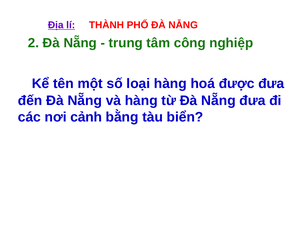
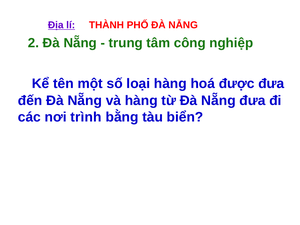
cảnh: cảnh -> trình (86, 117)
